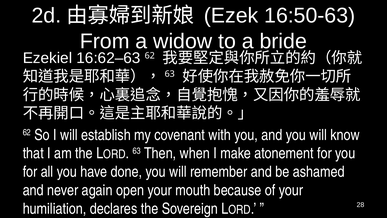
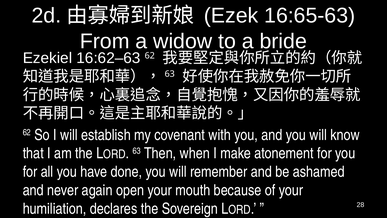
16:50-63: 16:50-63 -> 16:65-63 (310, 16)
